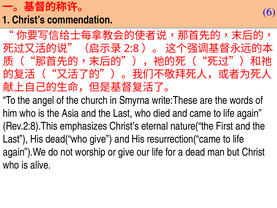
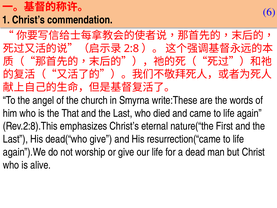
Asia: Asia -> That (70, 113)
